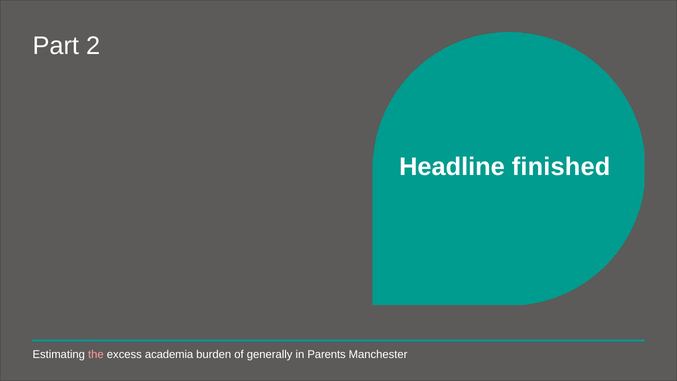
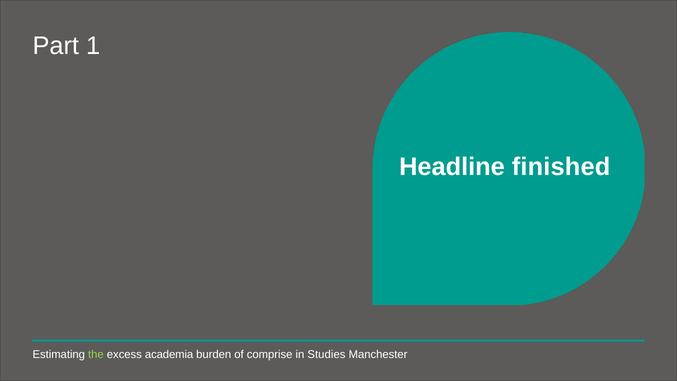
2: 2 -> 1 (93, 46)
the colour: pink -> light green (96, 354)
generally: generally -> comprise (270, 354)
Parents: Parents -> Studies (326, 354)
